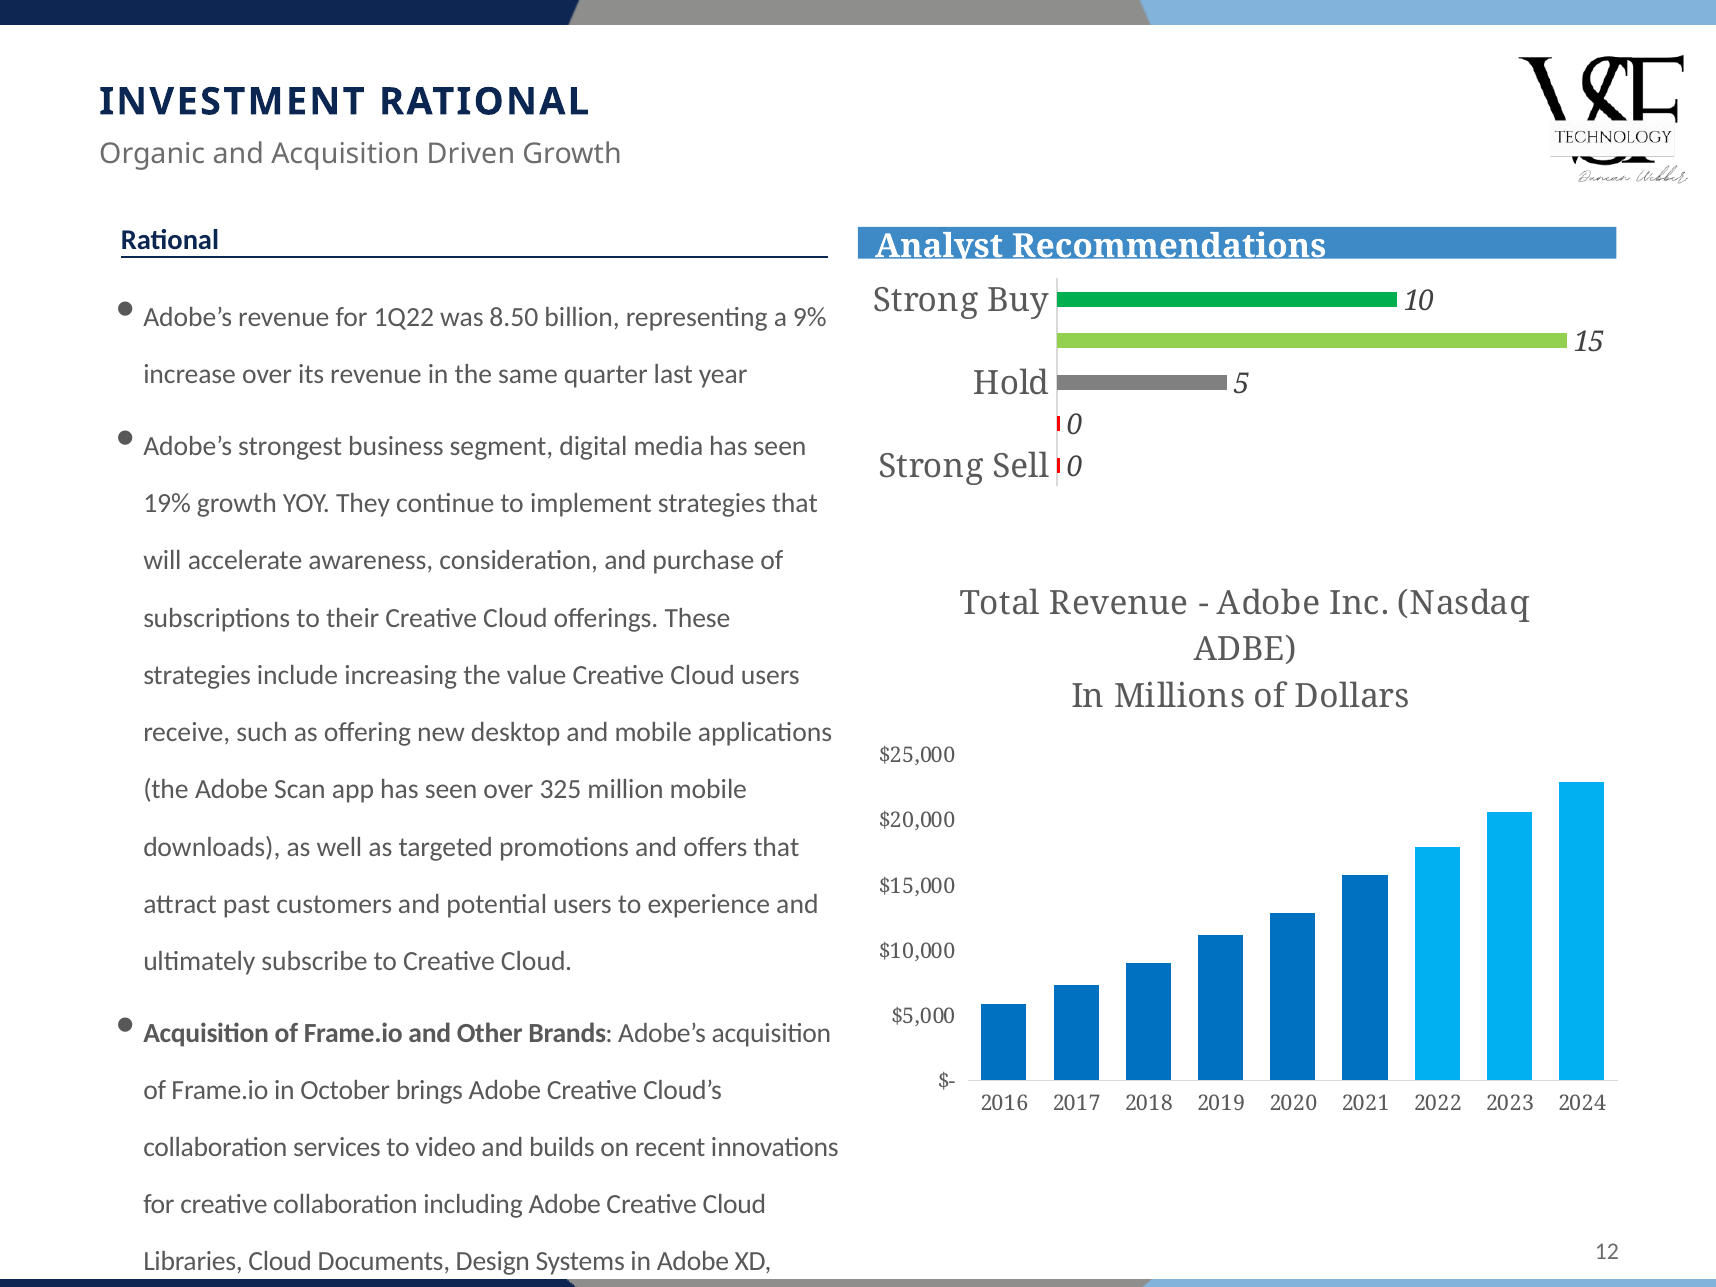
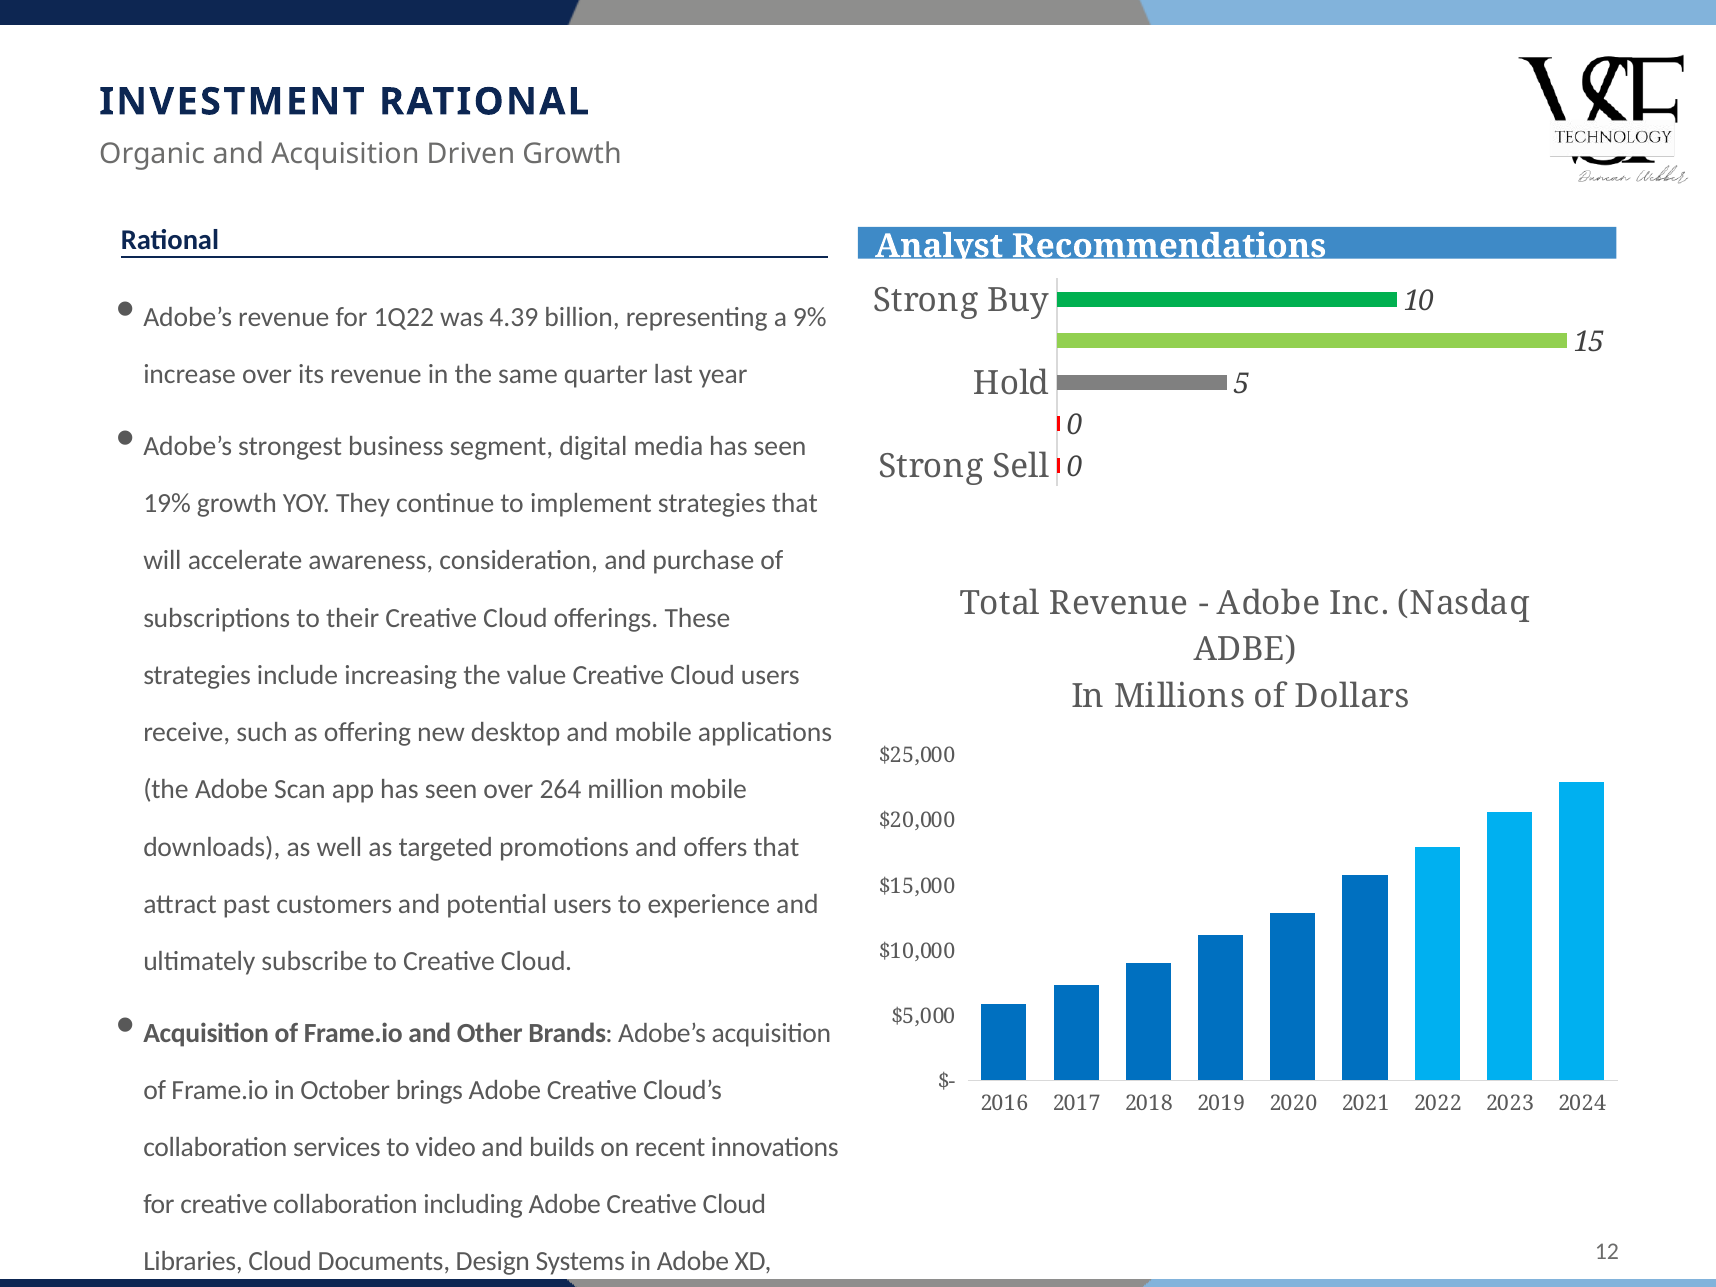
8.50: 8.50 -> 4.39 (514, 318)
325: 325 -> 264 (560, 790)
